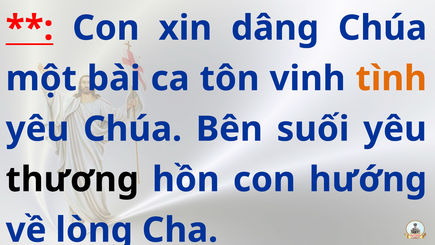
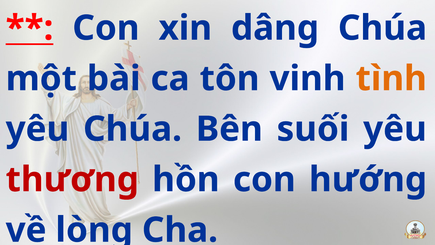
thương colour: black -> red (72, 179)
